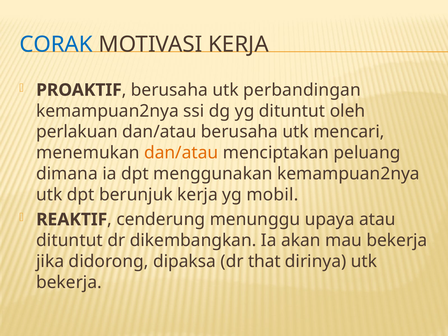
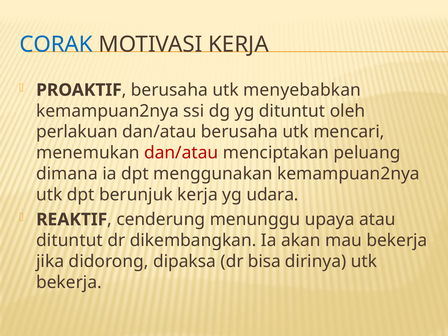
perbandingan: perbandingan -> menyebabkan (302, 90)
dan/atau colour: orange -> red (181, 153)
mobil: mobil -> udara (273, 195)
that: that -> bisa (264, 261)
